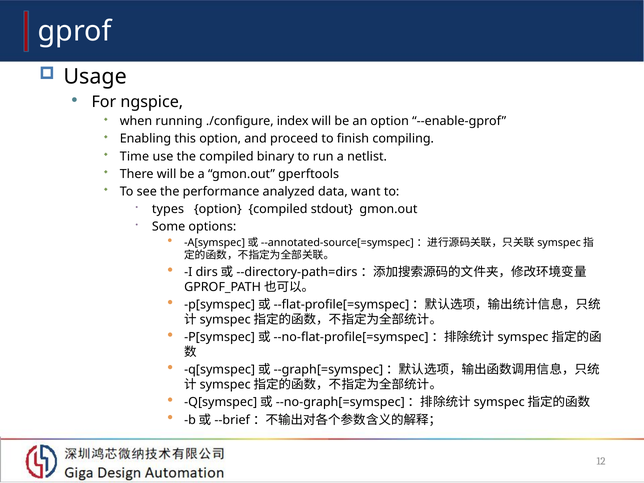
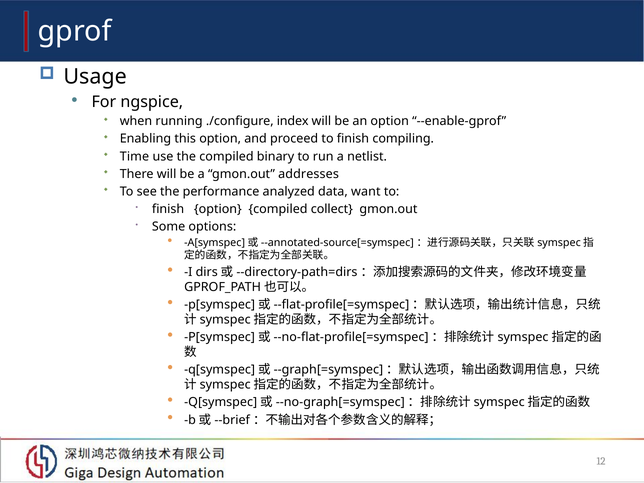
gperftools: gperftools -> addresses (309, 174)
types: types -> finish (168, 209)
stdout: stdout -> collect (332, 209)
